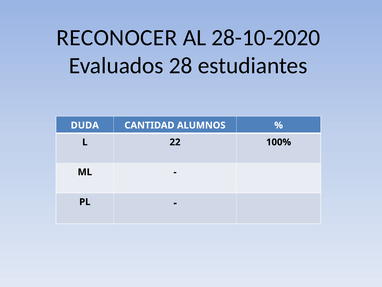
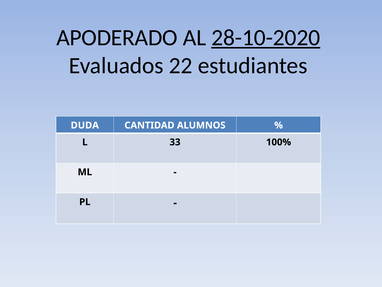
RECONOCER: RECONOCER -> APODERADO (117, 38)
28-10-2020 underline: none -> present (266, 38)
28: 28 -> 22 (181, 66)
22: 22 -> 33 (175, 142)
